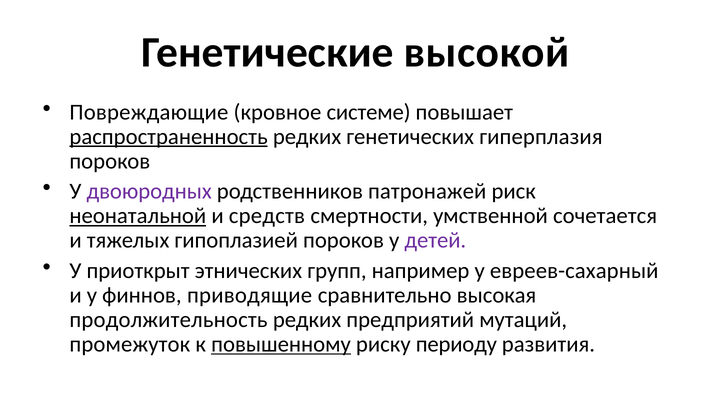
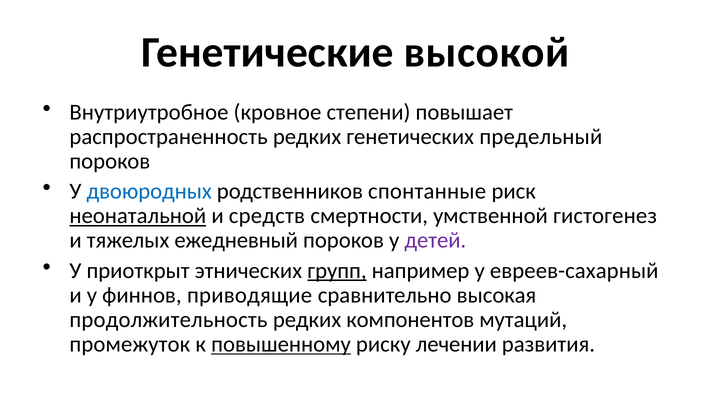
Повреждающие: Повреждающие -> Внутриутробное (149, 112)
системе: системе -> степени (368, 112)
распространенность underline: present -> none (169, 137)
гиперплазия: гиперплазия -> предельный (541, 137)
двоюродных colour: purple -> blue (149, 192)
патронажей: патронажей -> спонтанные (427, 192)
сочетается: сочетается -> гистогенез (605, 216)
гипоплазией: гипоплазией -> ежедневный (236, 241)
групп underline: none -> present (337, 271)
предприятий: предприятий -> компонентов (410, 320)
периоду: периоду -> лечении (456, 345)
